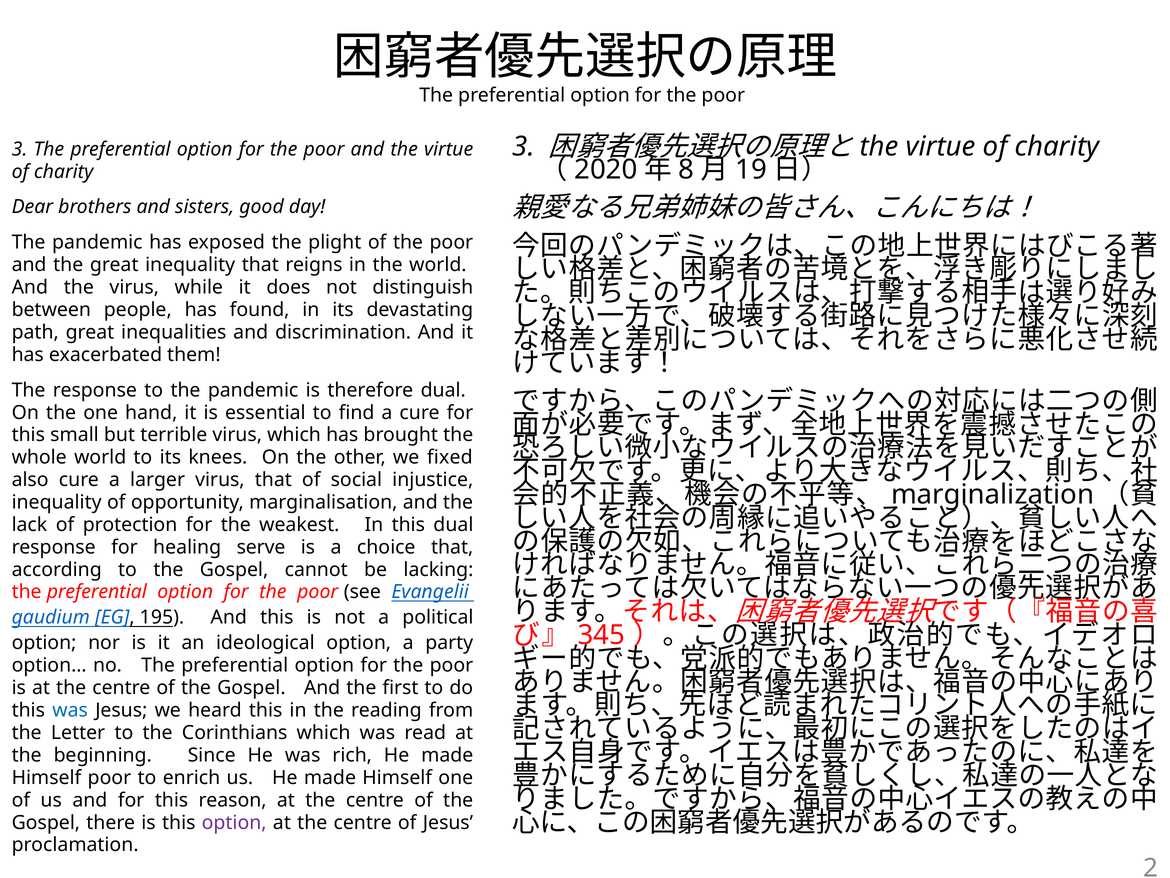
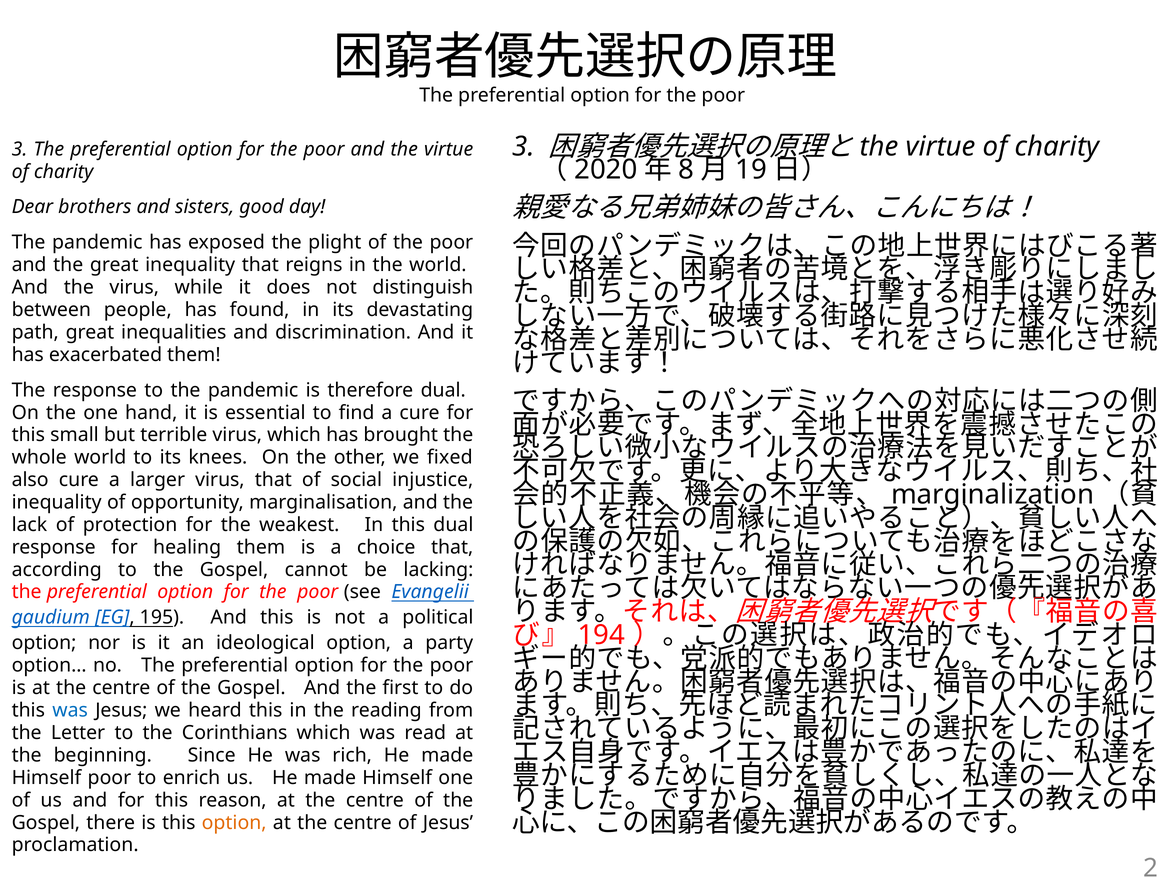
healing serve: serve -> them (261, 547)
345: 345 -> 194 (601, 635)
option colour: purple -> orange (234, 822)
